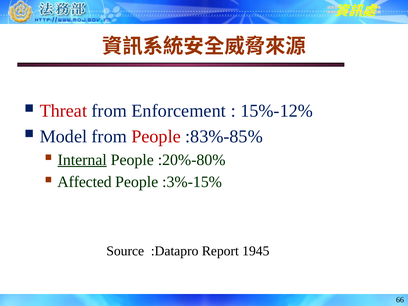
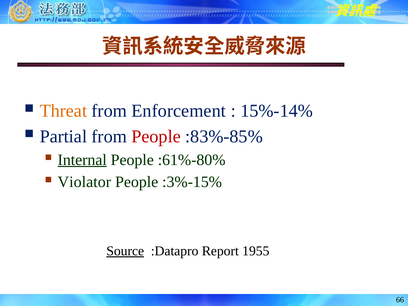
Threat colour: red -> orange (63, 111)
15%-12%: 15%-12% -> 15%-14% (277, 111)
Model: Model -> Partial (63, 136)
:20%-80%: :20%-80% -> :61%-80% (192, 160)
Affected: Affected -> Violator (84, 182)
Source underline: none -> present (125, 251)
1945: 1945 -> 1955 (256, 251)
